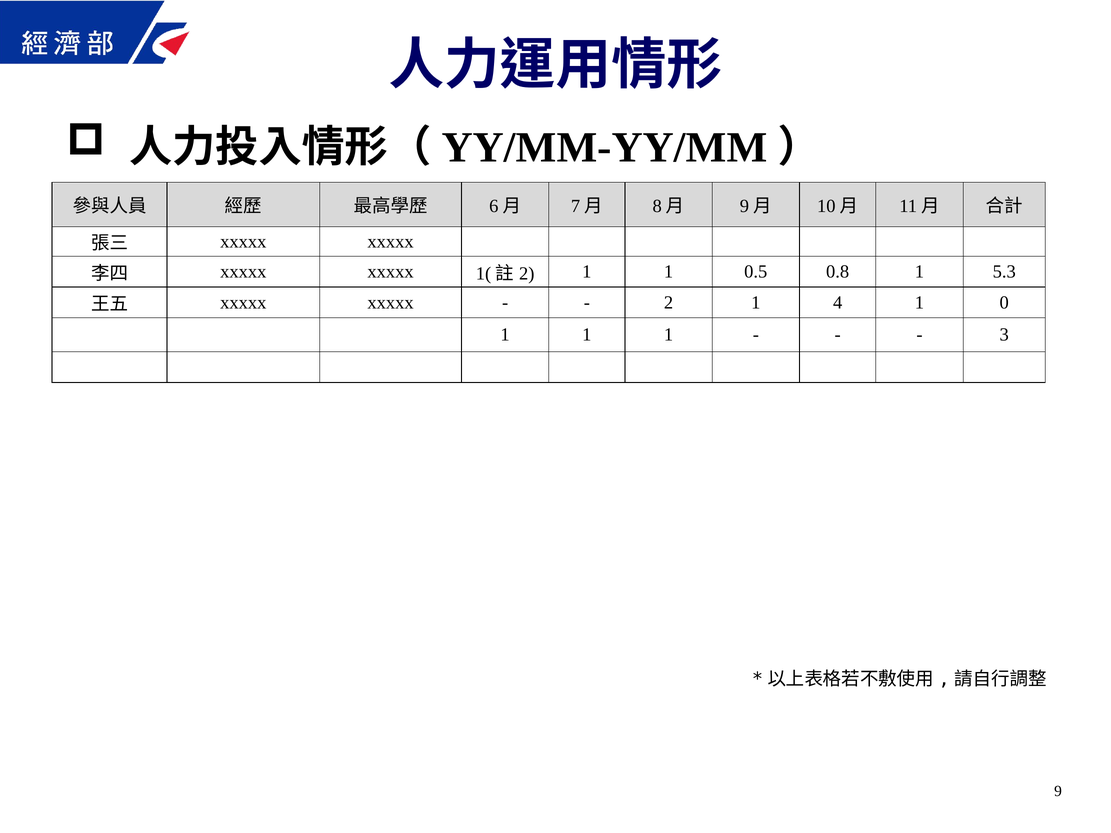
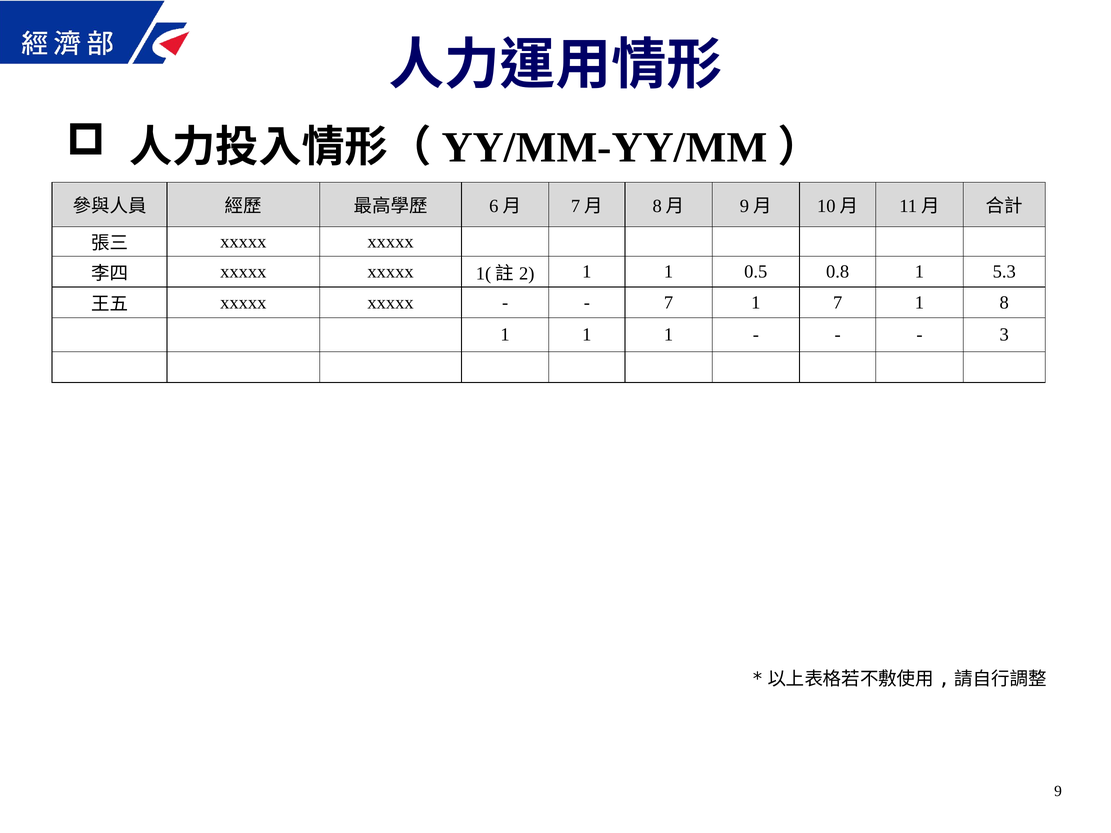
2: 2 -> 7 (669, 303)
1 4: 4 -> 7 (838, 303)
0: 0 -> 8 (1004, 303)
